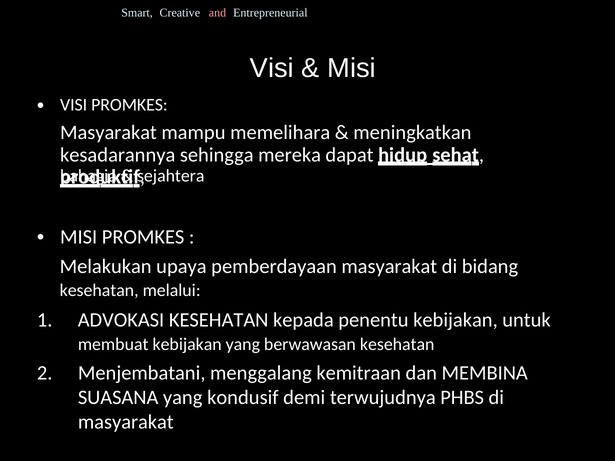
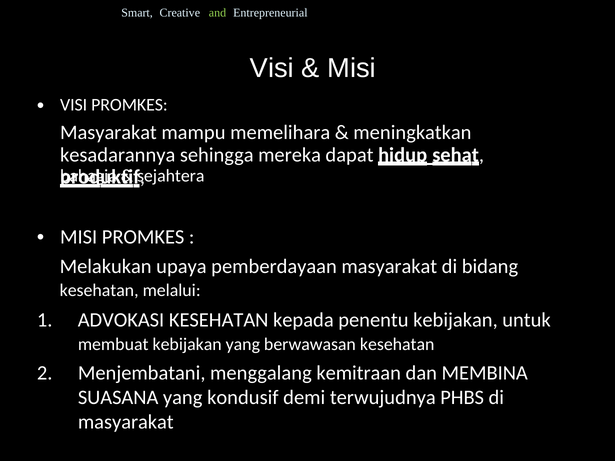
and colour: pink -> light green (217, 13)
